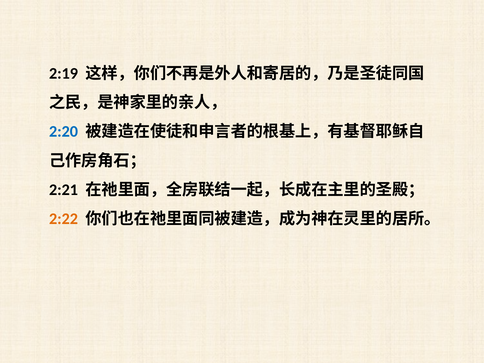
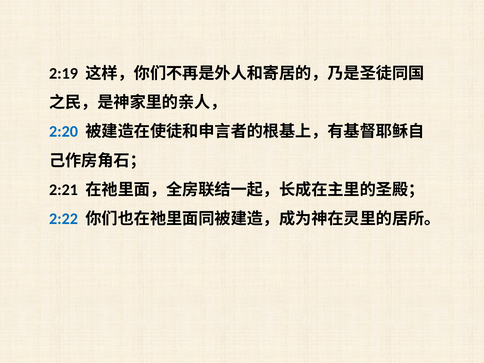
2:22 colour: orange -> blue (64, 219)
